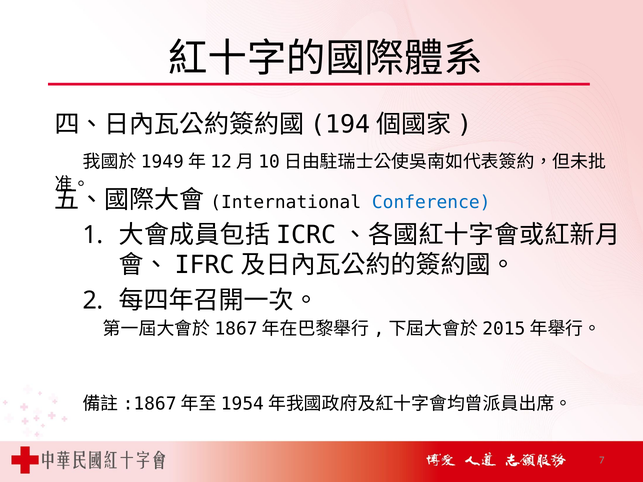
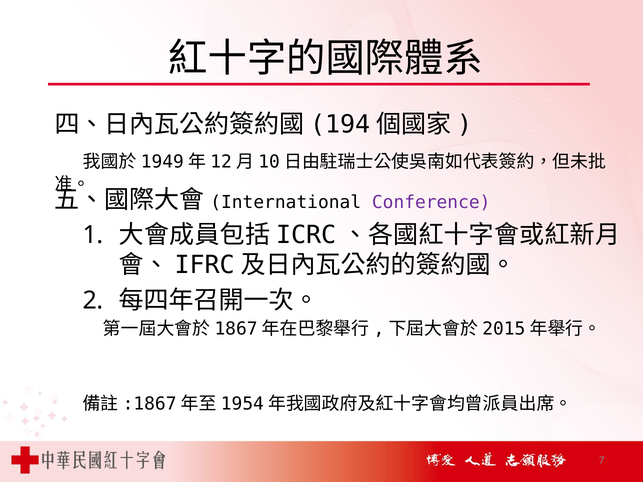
Conference colour: blue -> purple (431, 203)
